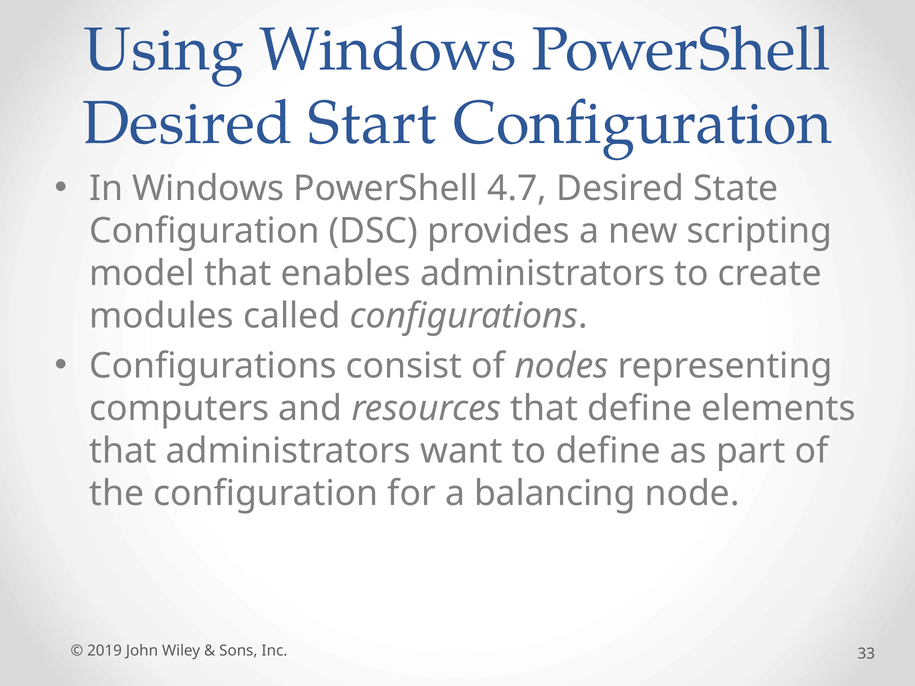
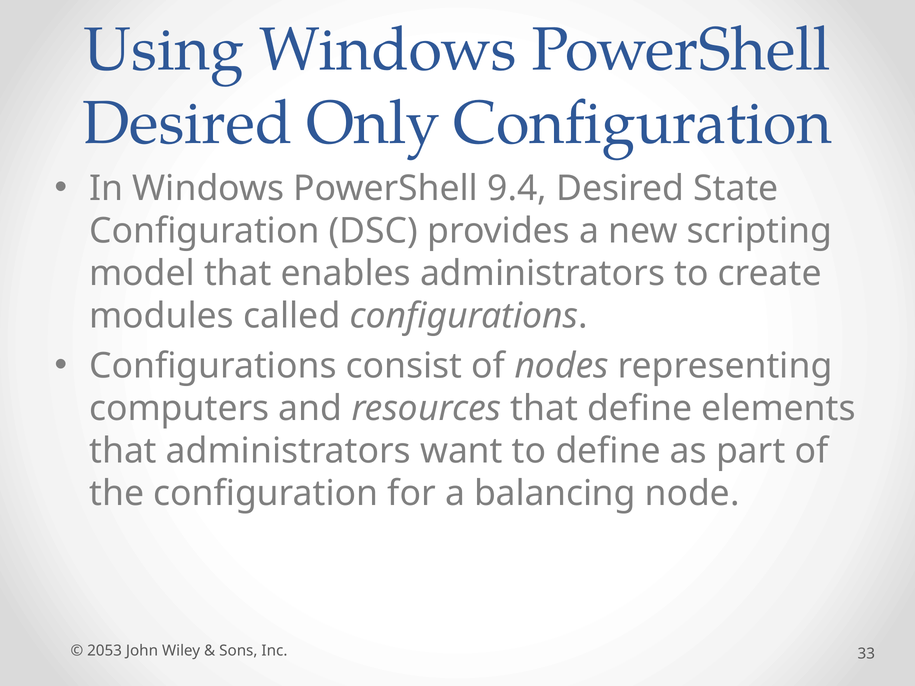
Start: Start -> Only (373, 123)
4.7: 4.7 -> 9.4 (517, 188)
2019: 2019 -> 2053 (105, 651)
